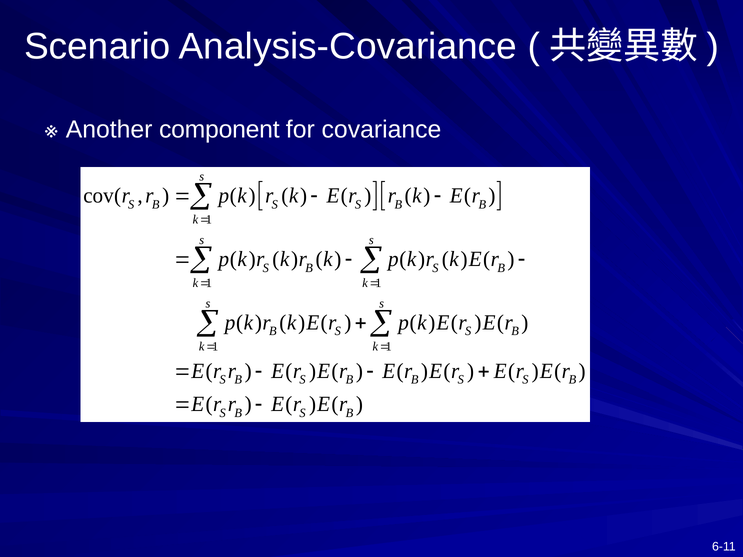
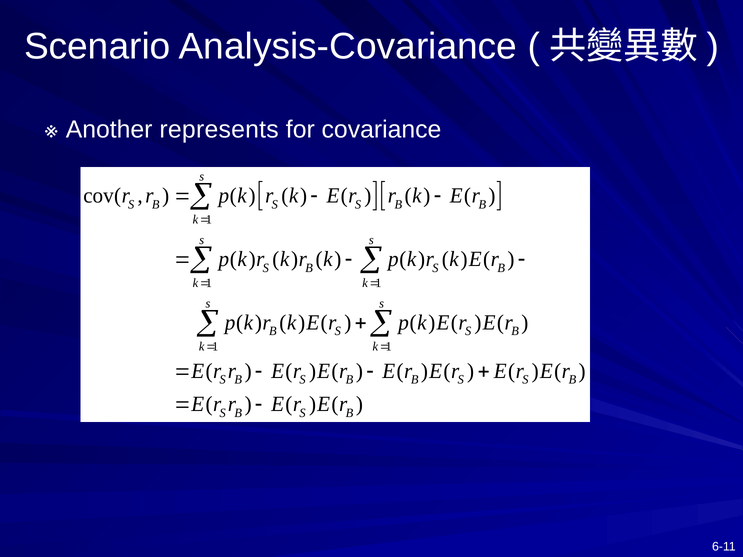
component: component -> represents (219, 129)
